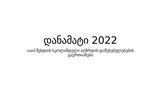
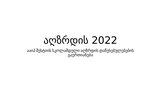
დანამატი: დანამატი -> აღზრდის (66, 40)
